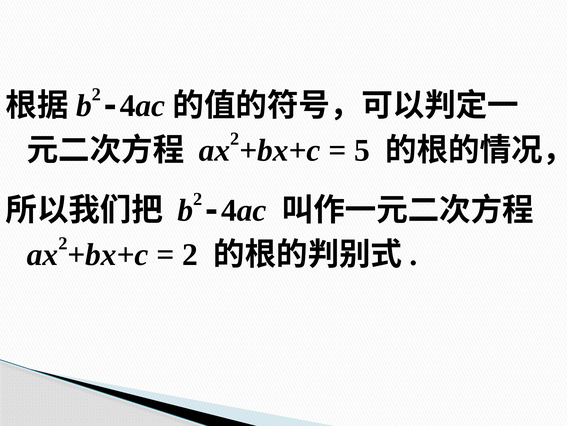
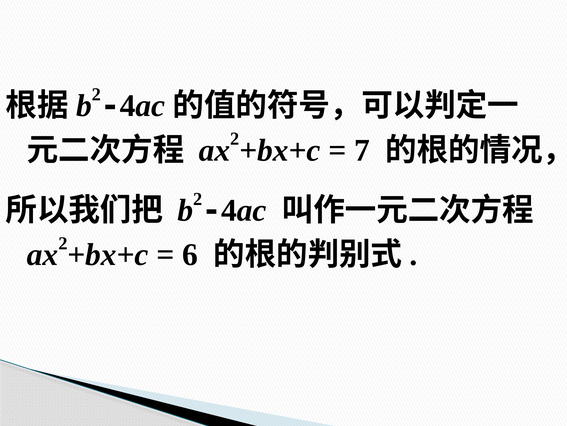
5: 5 -> 7 (362, 150)
2: 2 -> 6 (190, 254)
